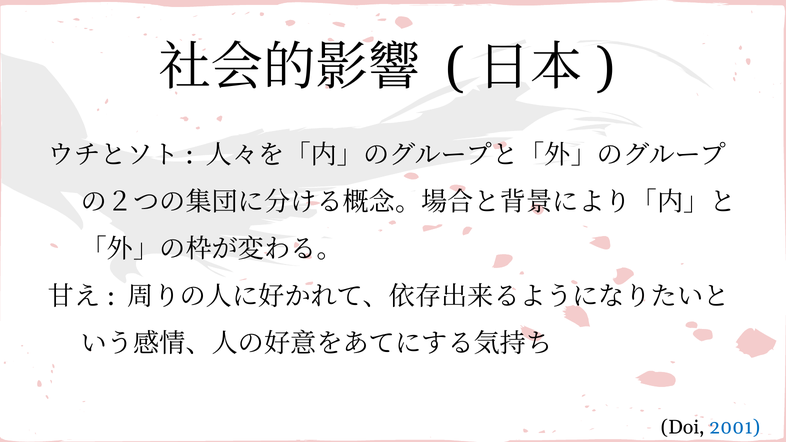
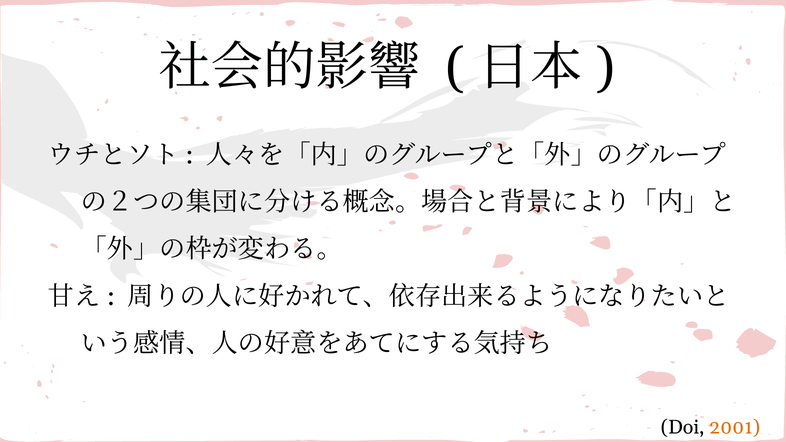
2001 colour: blue -> orange (735, 428)
